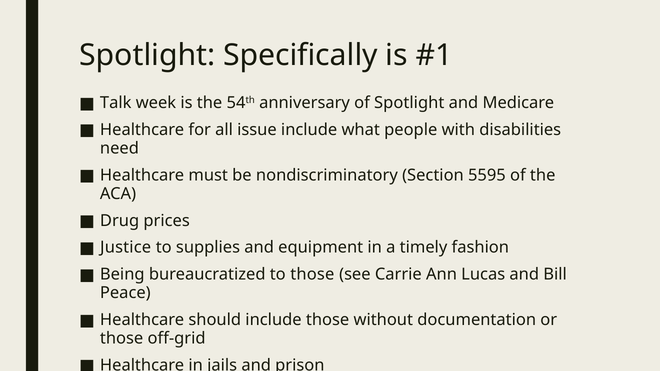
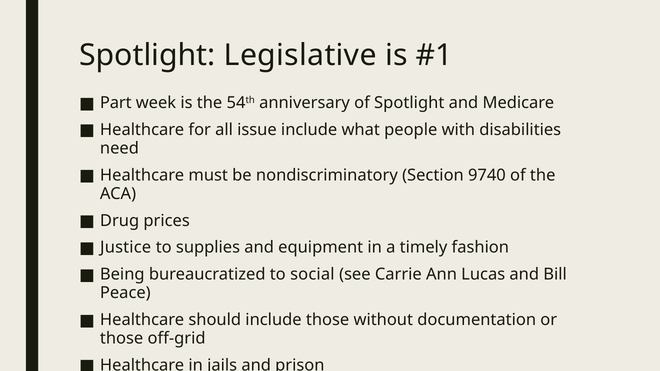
Specifically: Specifically -> Legislative (300, 55)
Talk: Talk -> Part (116, 103)
5595: 5595 -> 9740 (487, 175)
to those: those -> social (312, 275)
